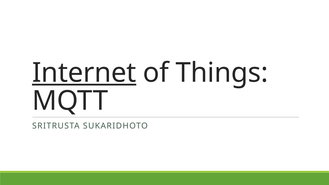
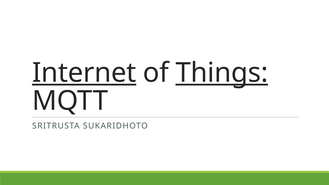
Things underline: none -> present (222, 73)
